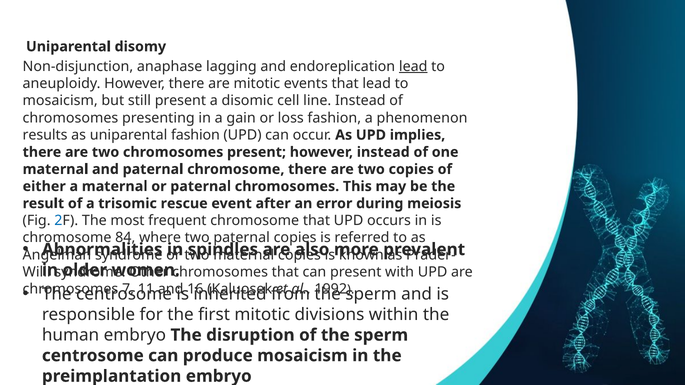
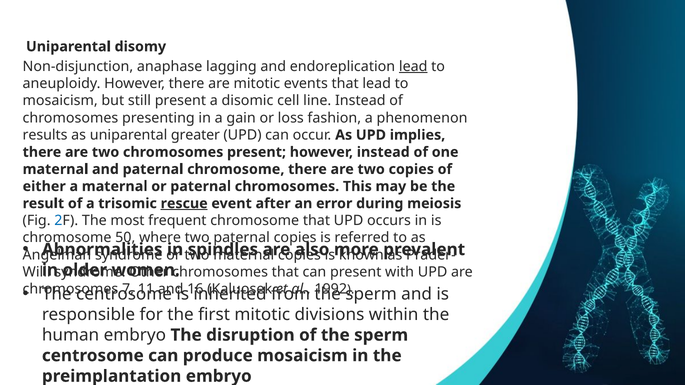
uniparental fashion: fashion -> greater (195, 135)
rescue underline: none -> present (184, 204)
84: 84 -> 50 (125, 238)
